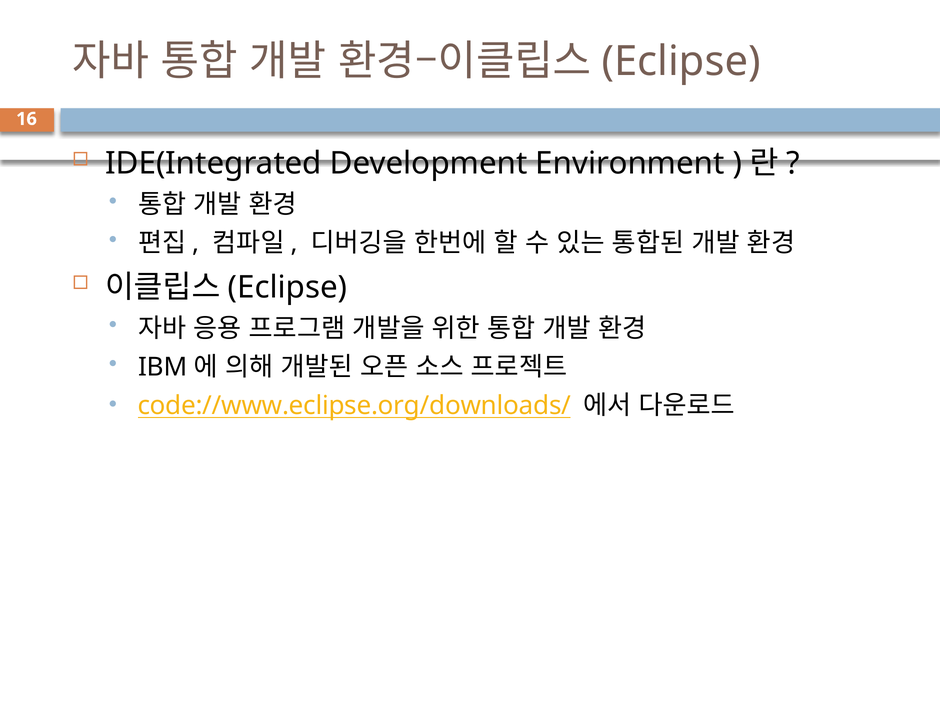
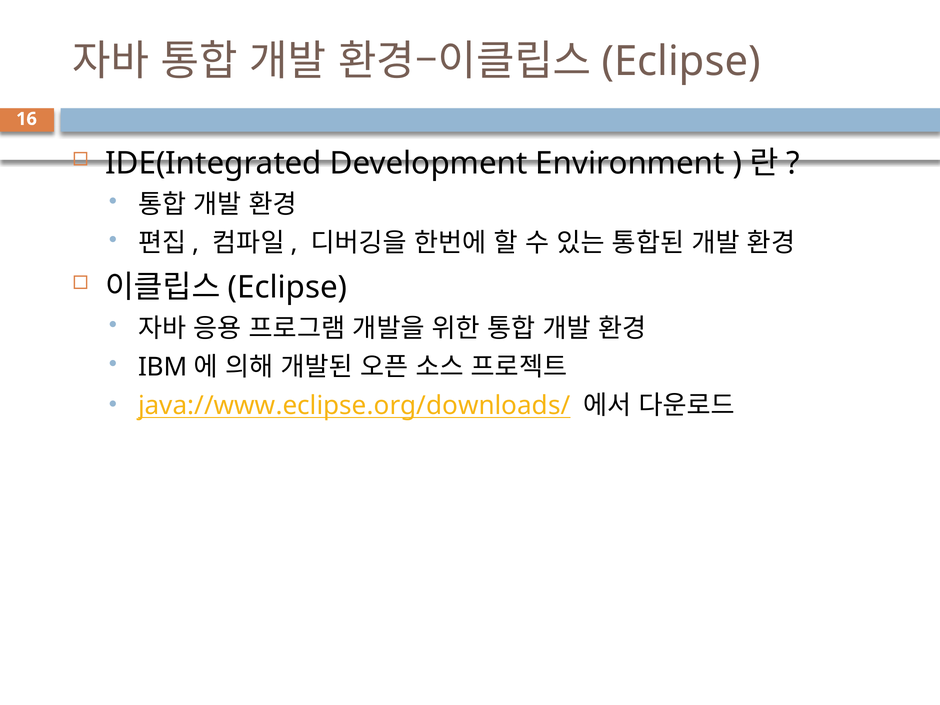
code://www.eclipse.org/downloads/: code://www.eclipse.org/downloads/ -> java://www.eclipse.org/downloads/ (354, 406)
